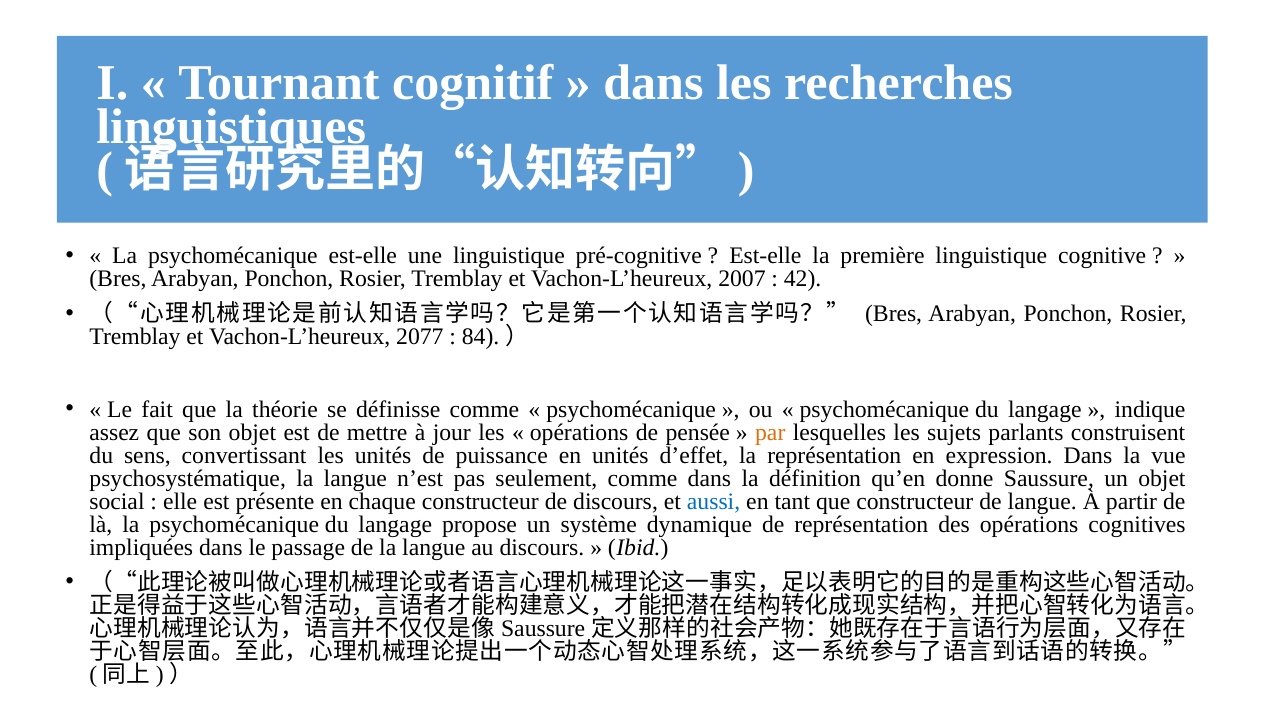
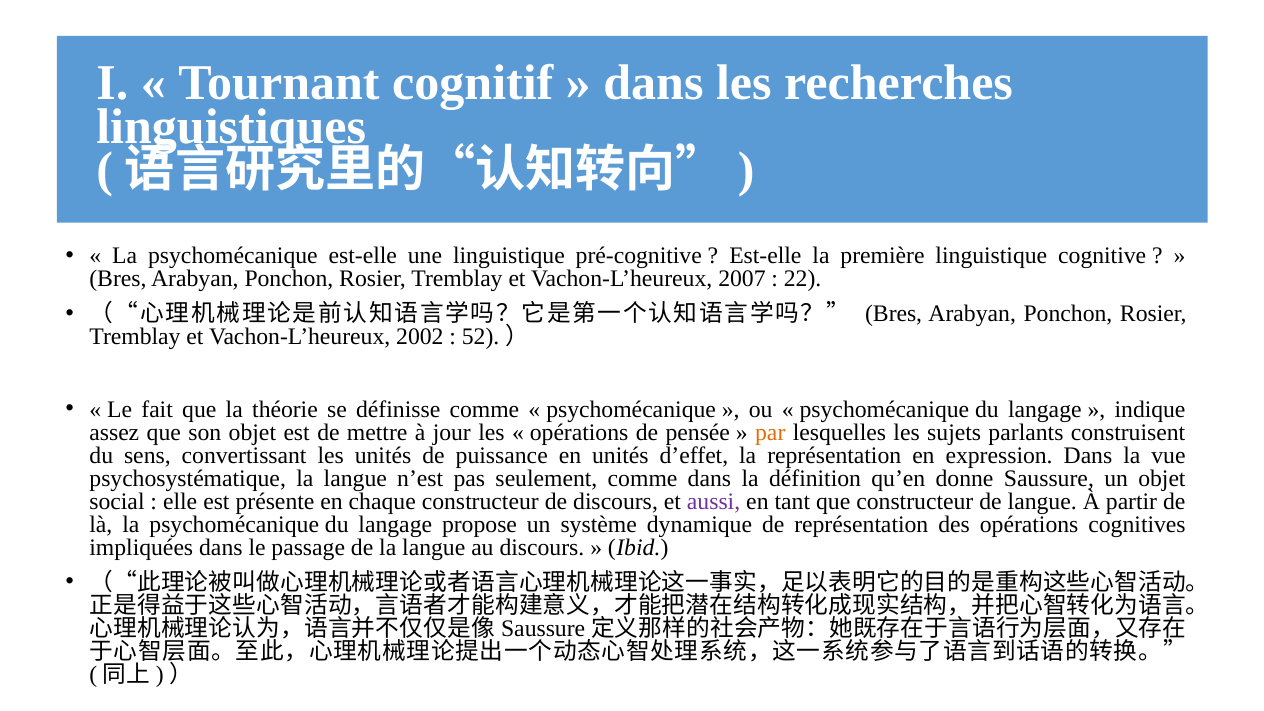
42: 42 -> 22 (803, 279)
2077: 2077 -> 2002 (420, 337)
84: 84 -> 52 (481, 337)
aussi colour: blue -> purple (714, 501)
